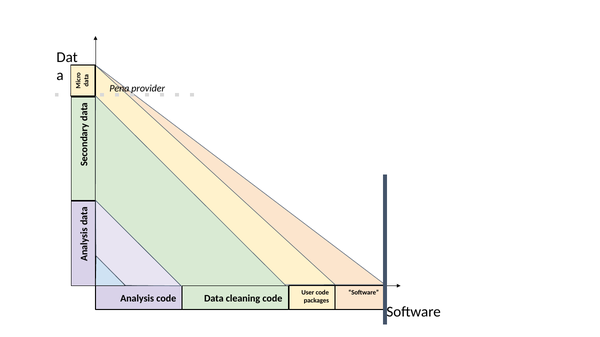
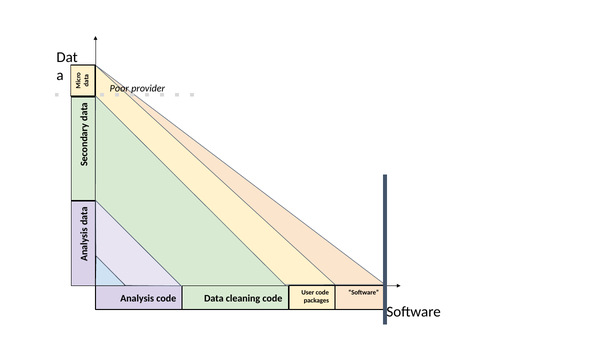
Pena: Pena -> Poor (119, 89)
